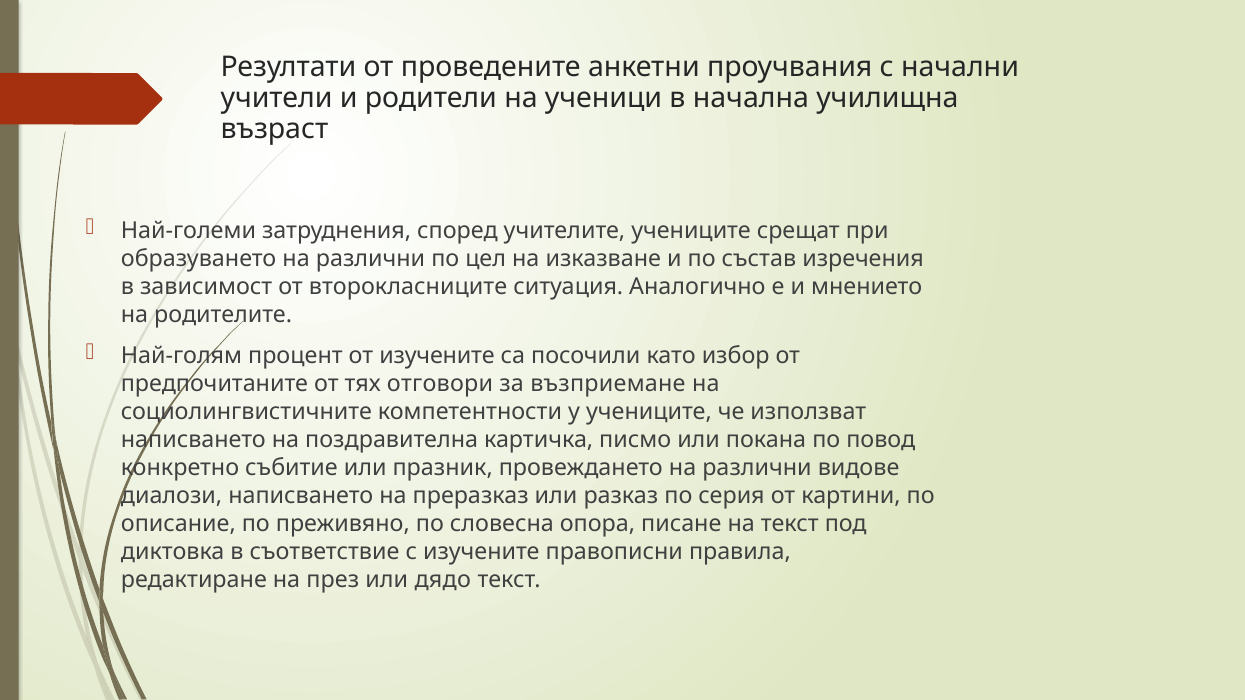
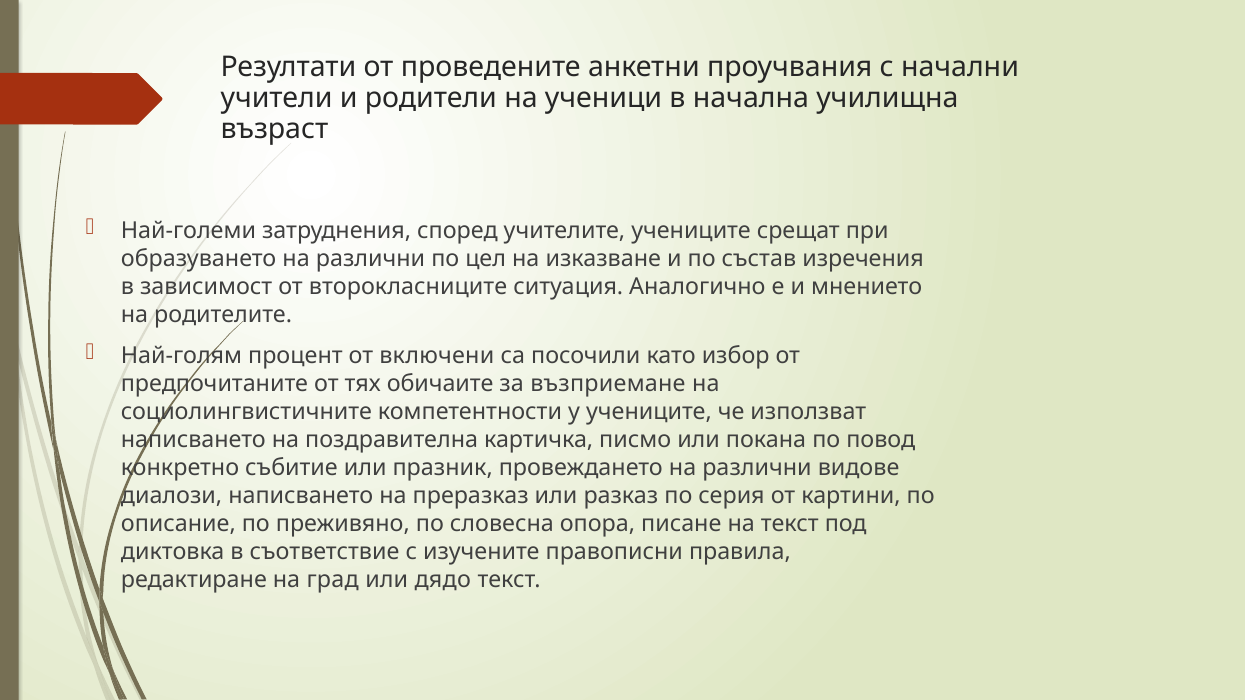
от изучените: изучените -> включени (437, 356)
отговори: отговори -> обичаите (440, 384)
през: през -> град (333, 580)
